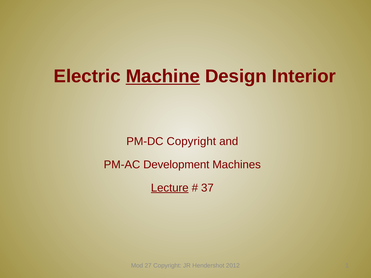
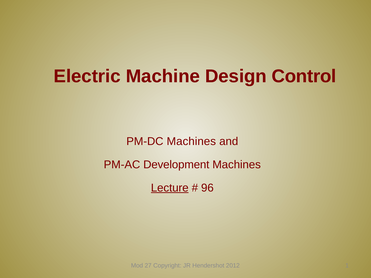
Machine underline: present -> none (163, 76)
Interior: Interior -> Control (304, 76)
PM-DC Copyright: Copyright -> Machines (191, 141)
37: 37 -> 96 (207, 188)
